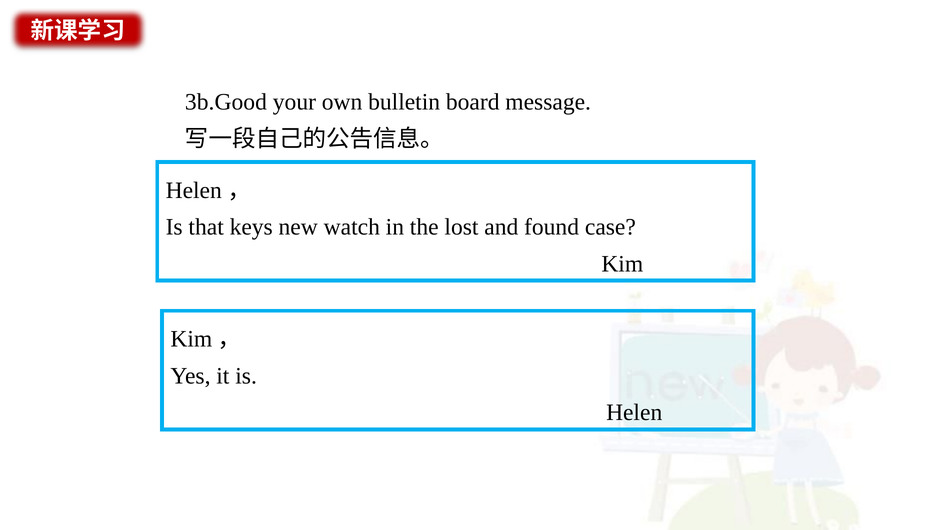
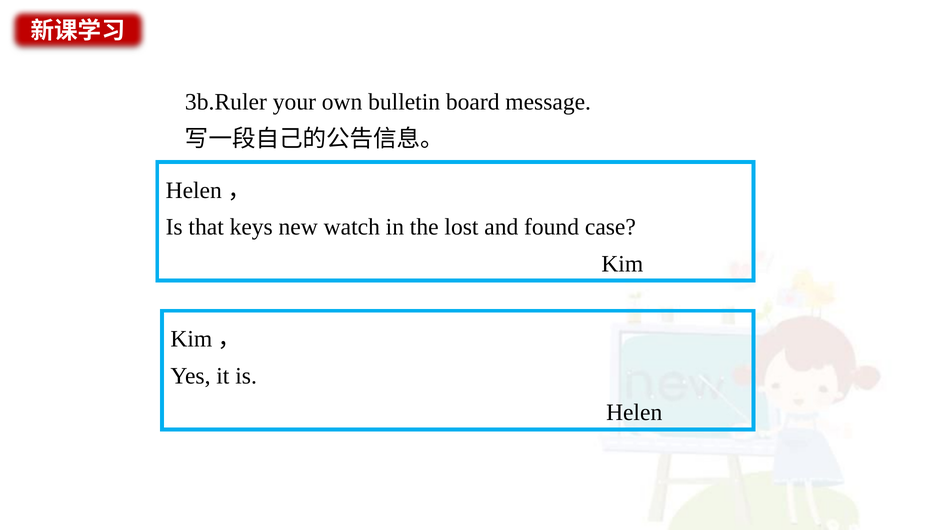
3b.Good: 3b.Good -> 3b.Ruler (226, 102)
